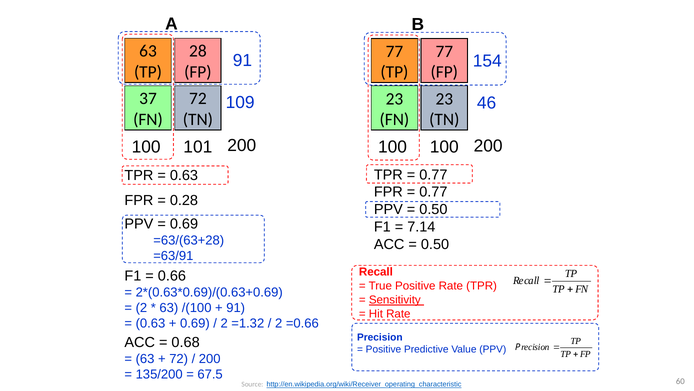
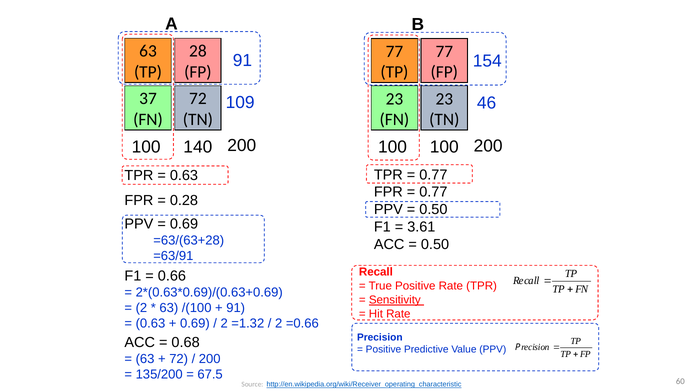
101: 101 -> 140 (198, 147)
7.14: 7.14 -> 3.61 (421, 227)
